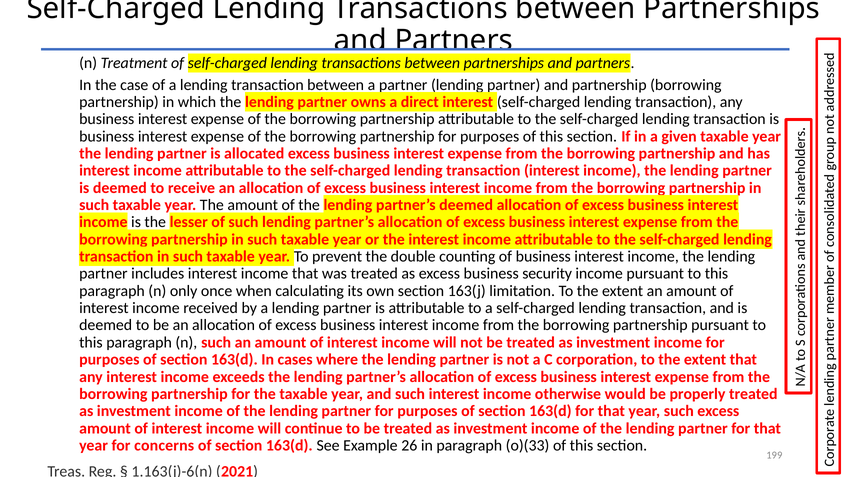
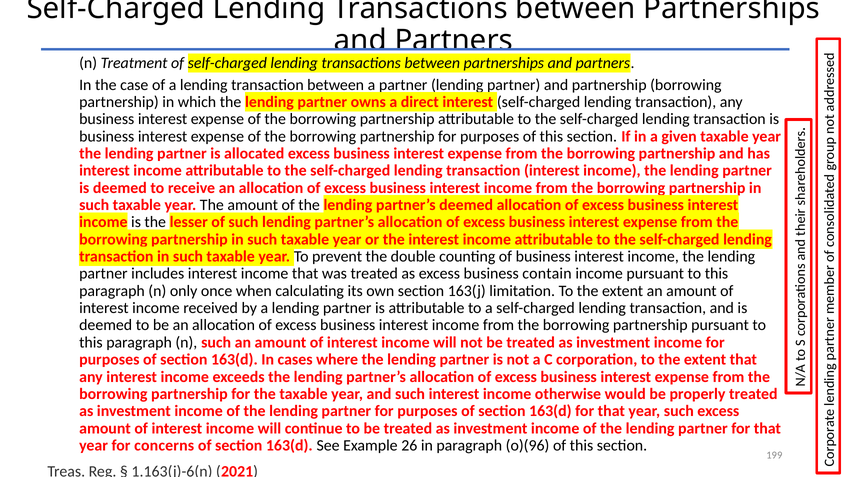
security: security -> contain (547, 273)
o)(33: o)(33 -> o)(96 (528, 445)
